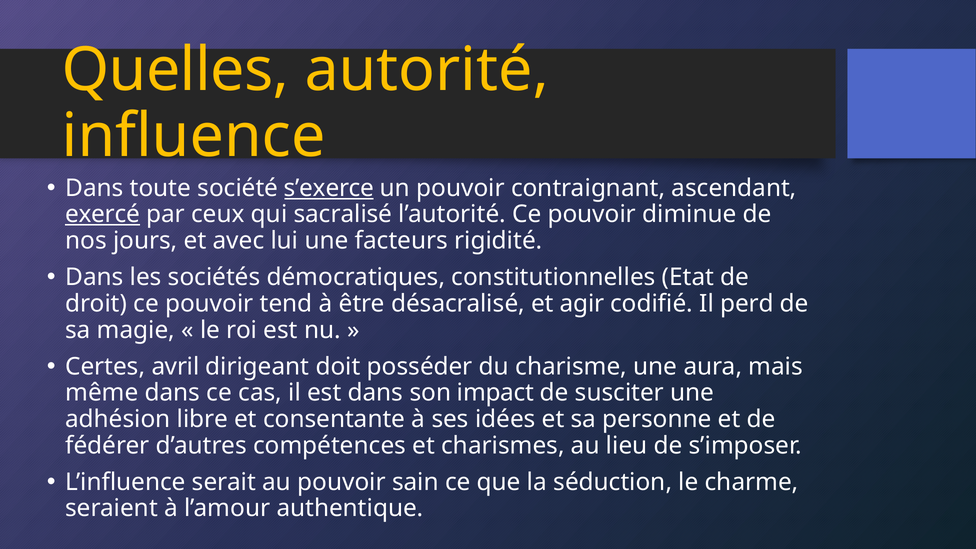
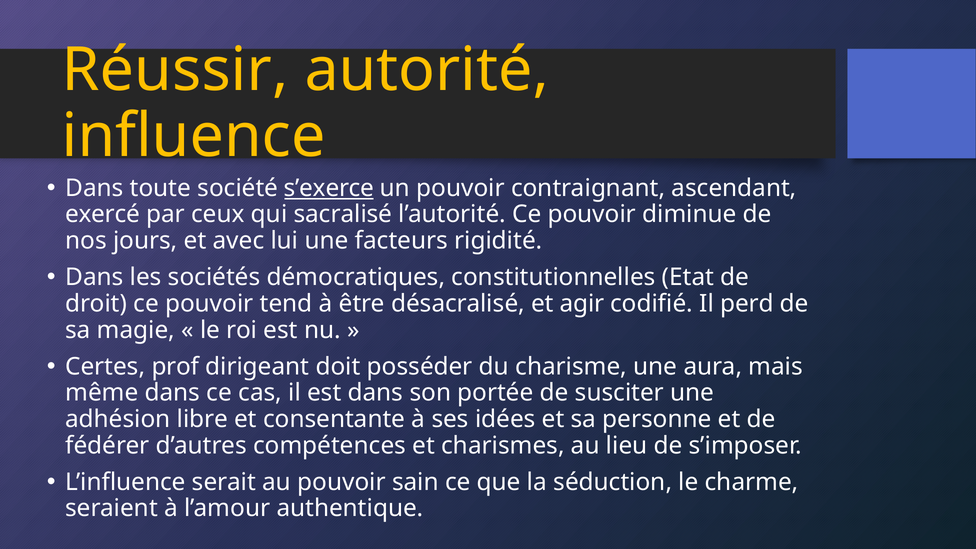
Quelles: Quelles -> Réussir (175, 70)
exercé underline: present -> none (103, 214)
avril: avril -> prof (175, 366)
impact: impact -> portée (495, 393)
